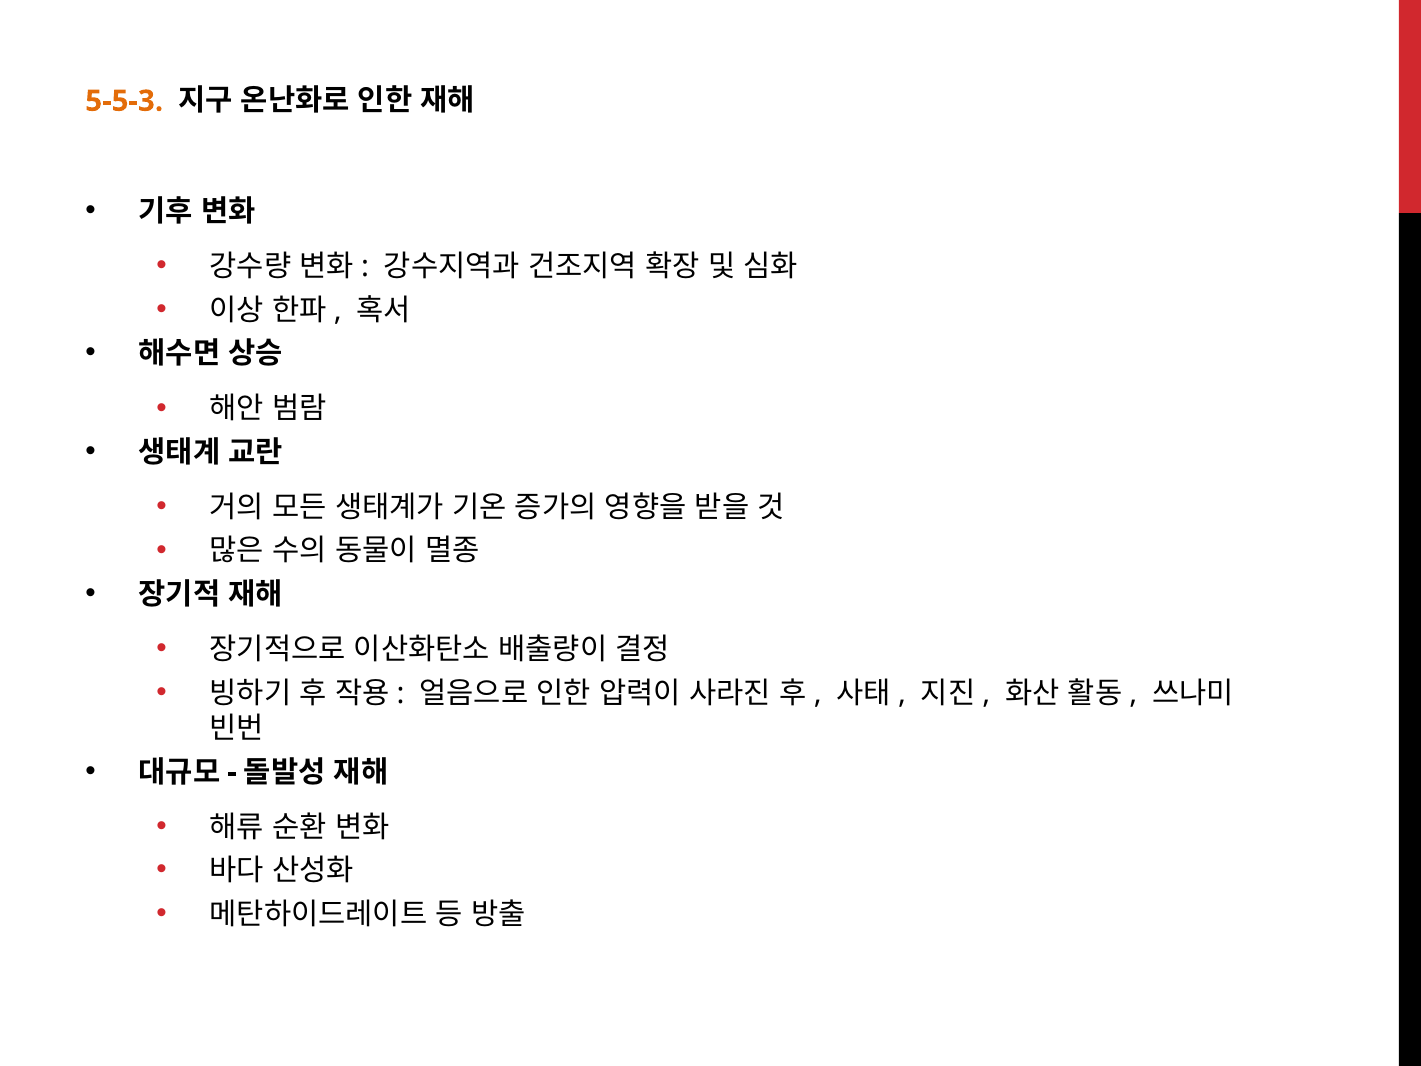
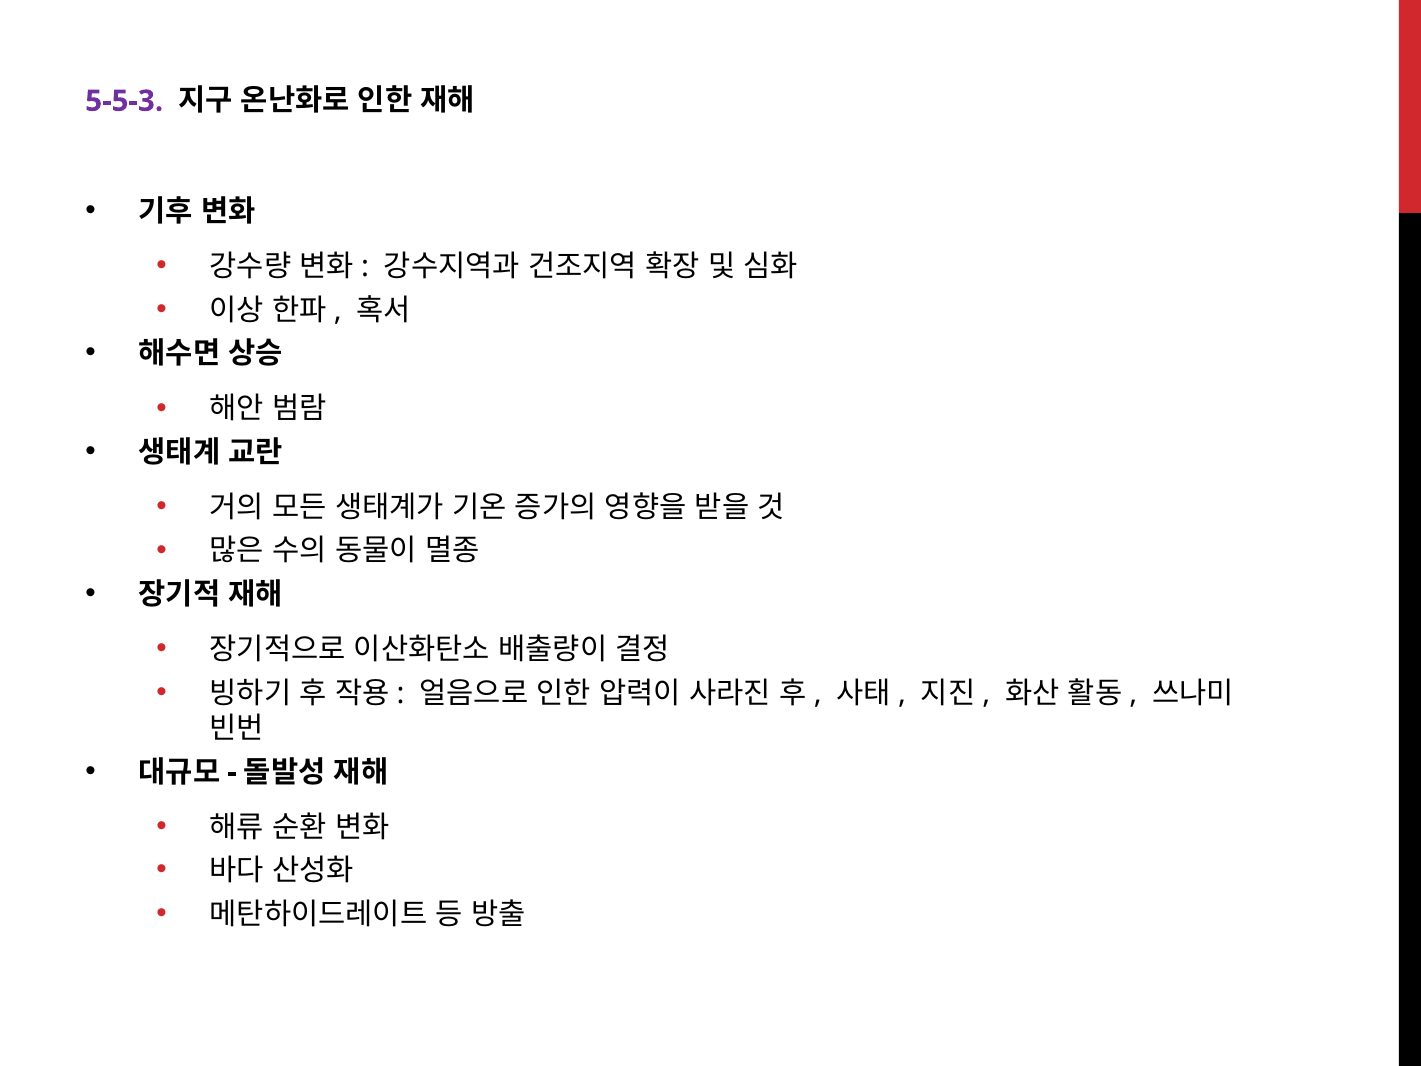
5-5-3 colour: orange -> purple (124, 101)
